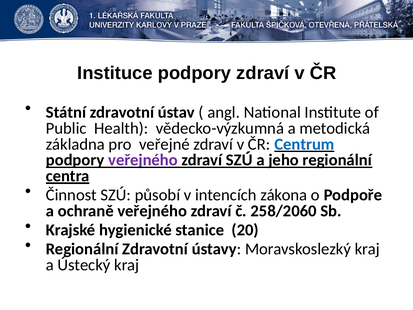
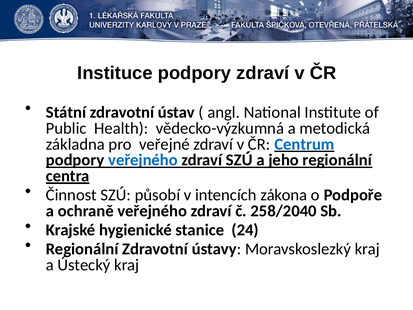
veřejného colour: purple -> blue (143, 160)
258/2060: 258/2060 -> 258/2040 (284, 211)
20: 20 -> 24 (245, 230)
